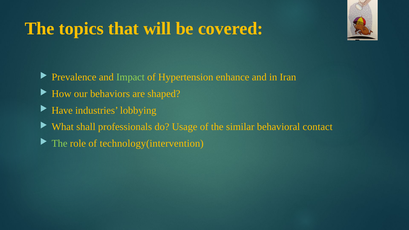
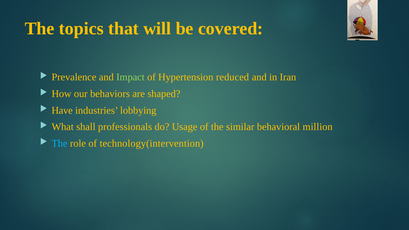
enhance: enhance -> reduced (233, 77)
contact: contact -> million (318, 127)
The colour: light green -> light blue (60, 143)
